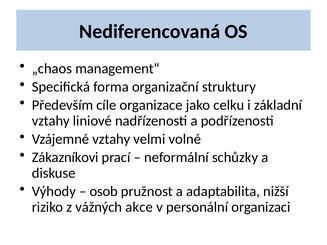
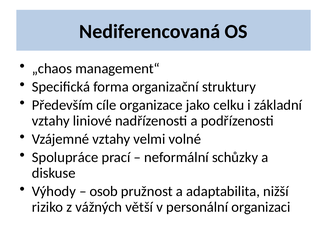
Zákazníkovi: Zákazníkovi -> Spolupráce (65, 158)
akce: akce -> větší (139, 207)
